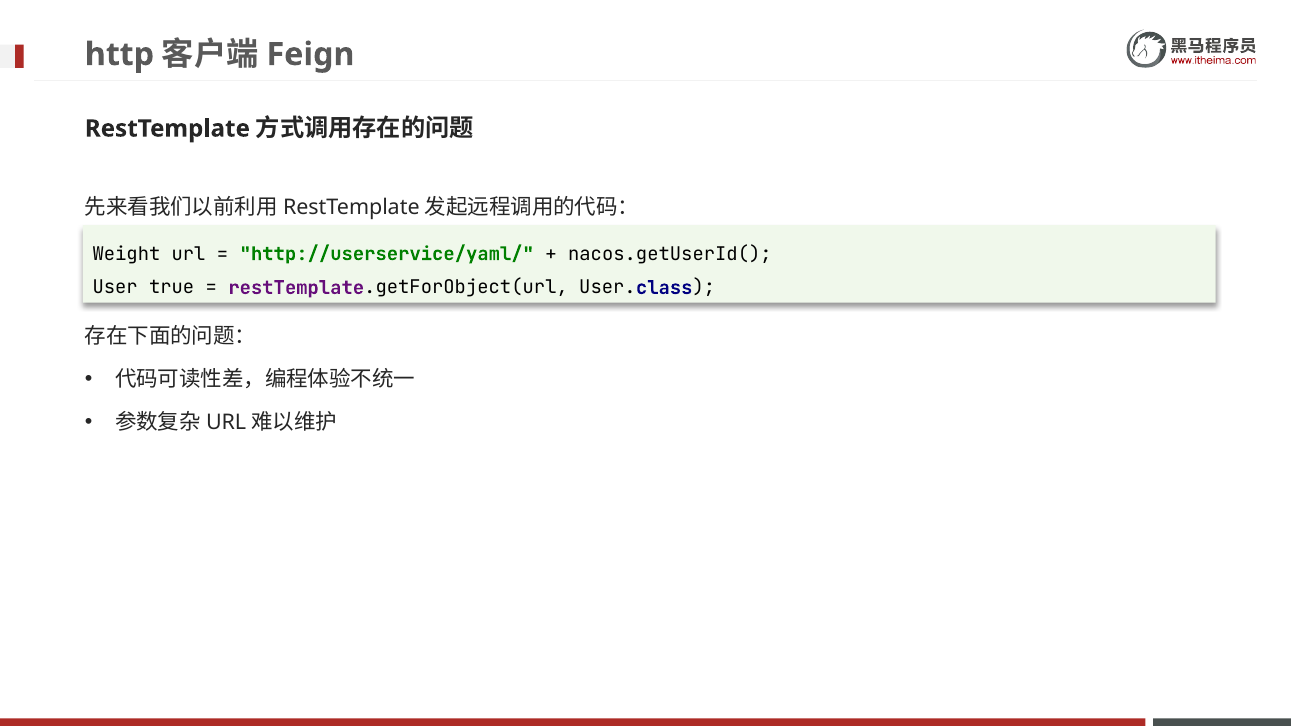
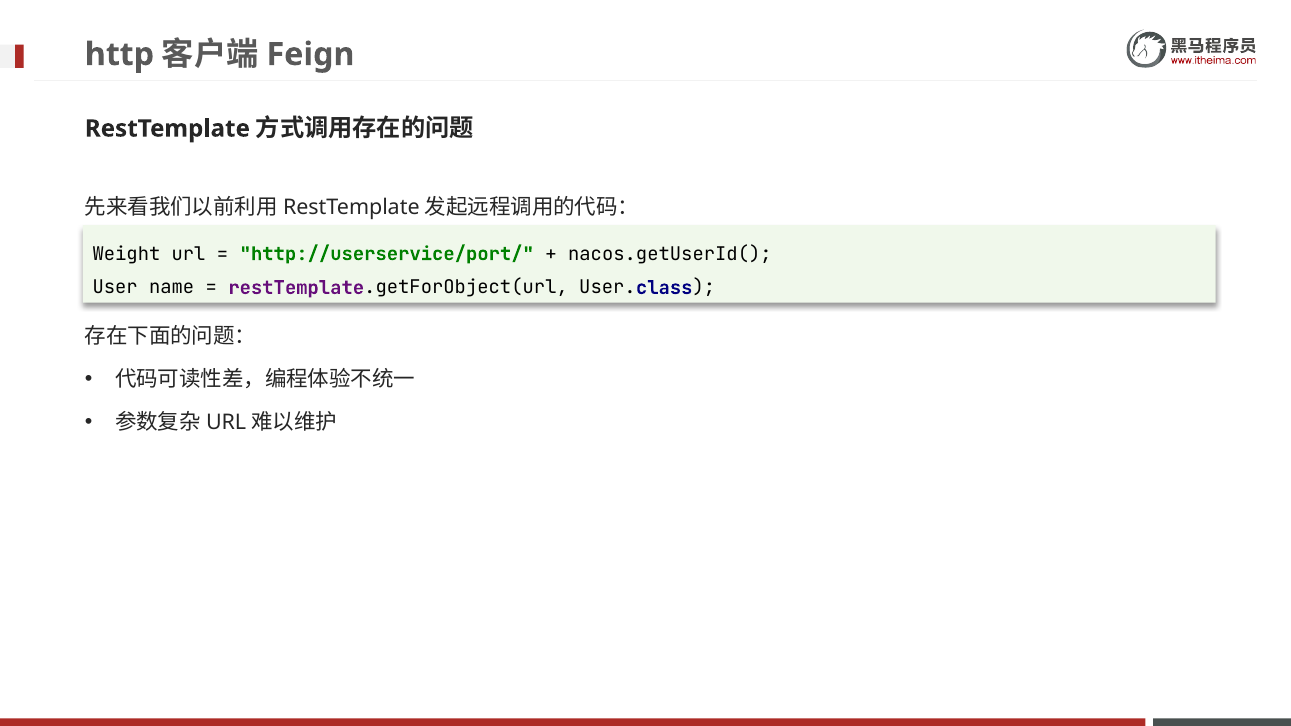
http://userservice/yaml/: http://userservice/yaml/ -> http://userservice/port/ (387, 254)
true: true -> name (172, 288)
